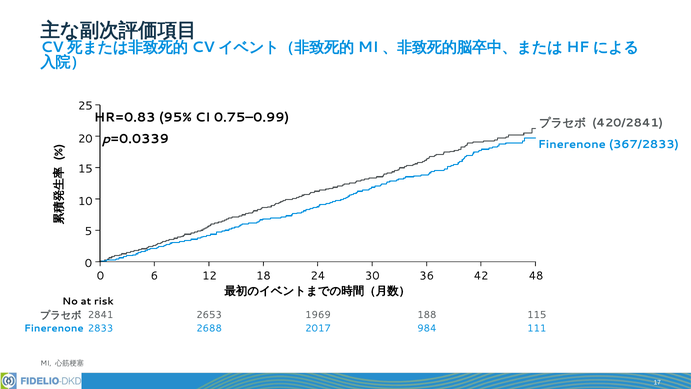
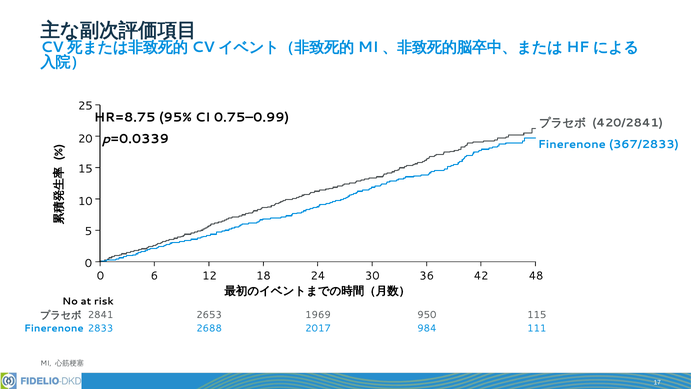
HR=0.83: HR=0.83 -> HR=8.75 (125, 117)
188: 188 -> 950 (427, 315)
